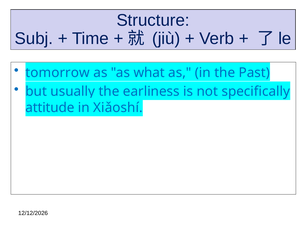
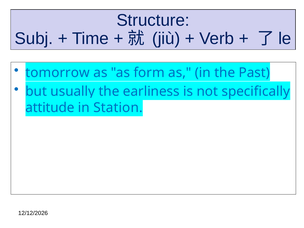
what: what -> form (149, 73)
Xiǎoshí: Xiǎoshí -> Station (118, 108)
